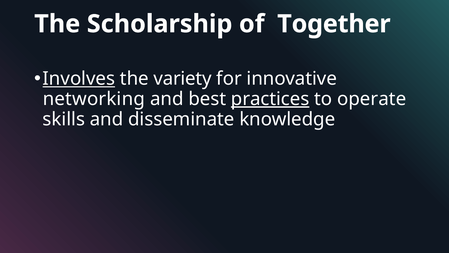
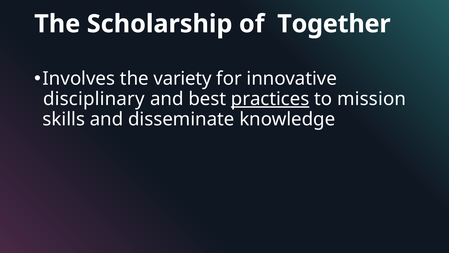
Involves underline: present -> none (79, 79)
networking: networking -> disciplinary (94, 99)
operate: operate -> mission (372, 99)
